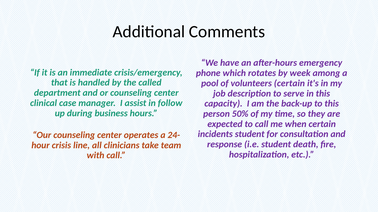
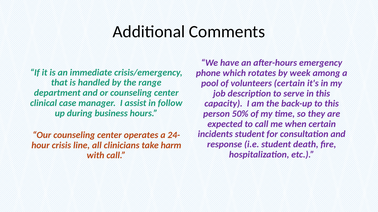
called: called -> range (150, 83)
team: team -> harm (171, 146)
